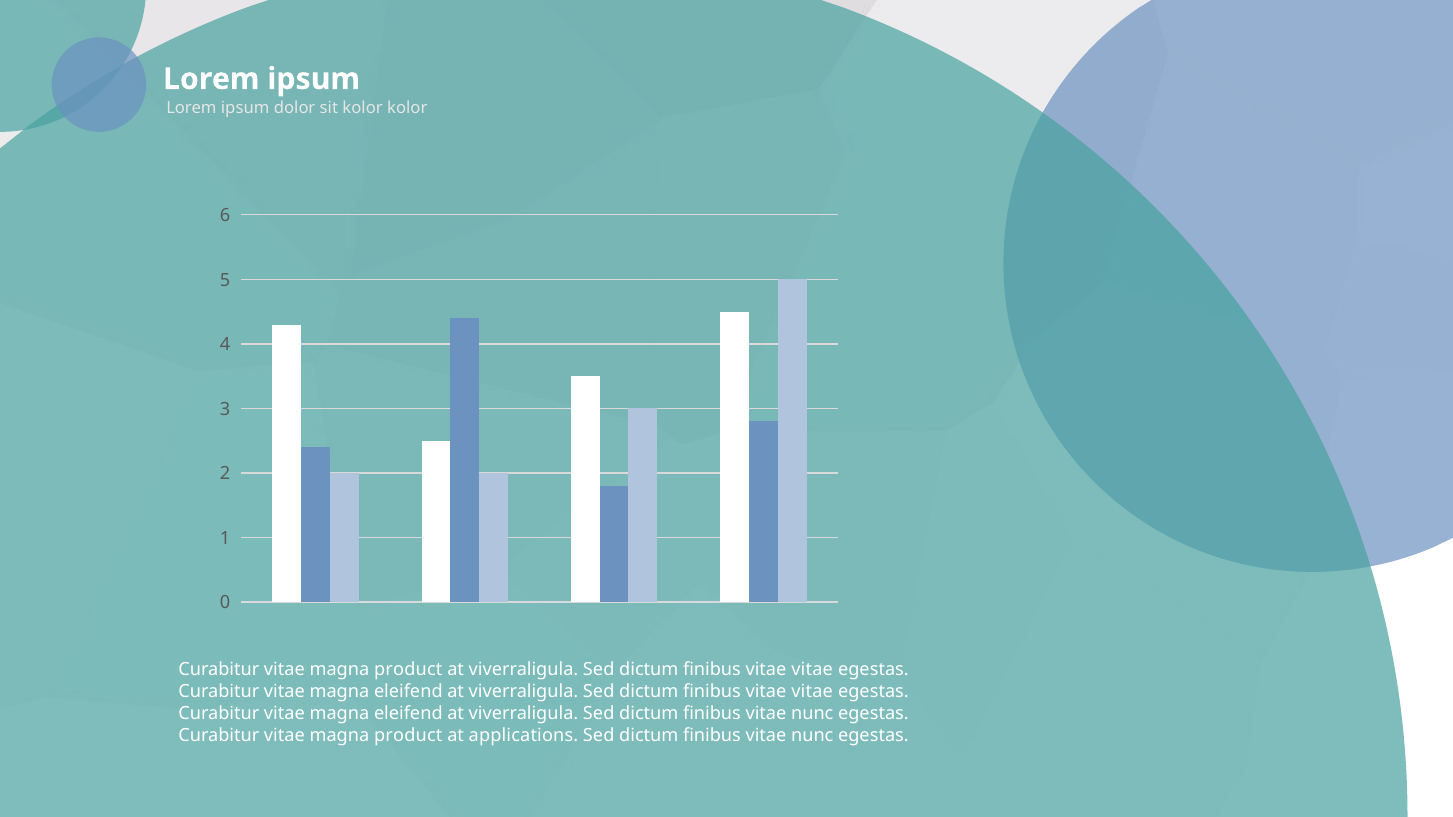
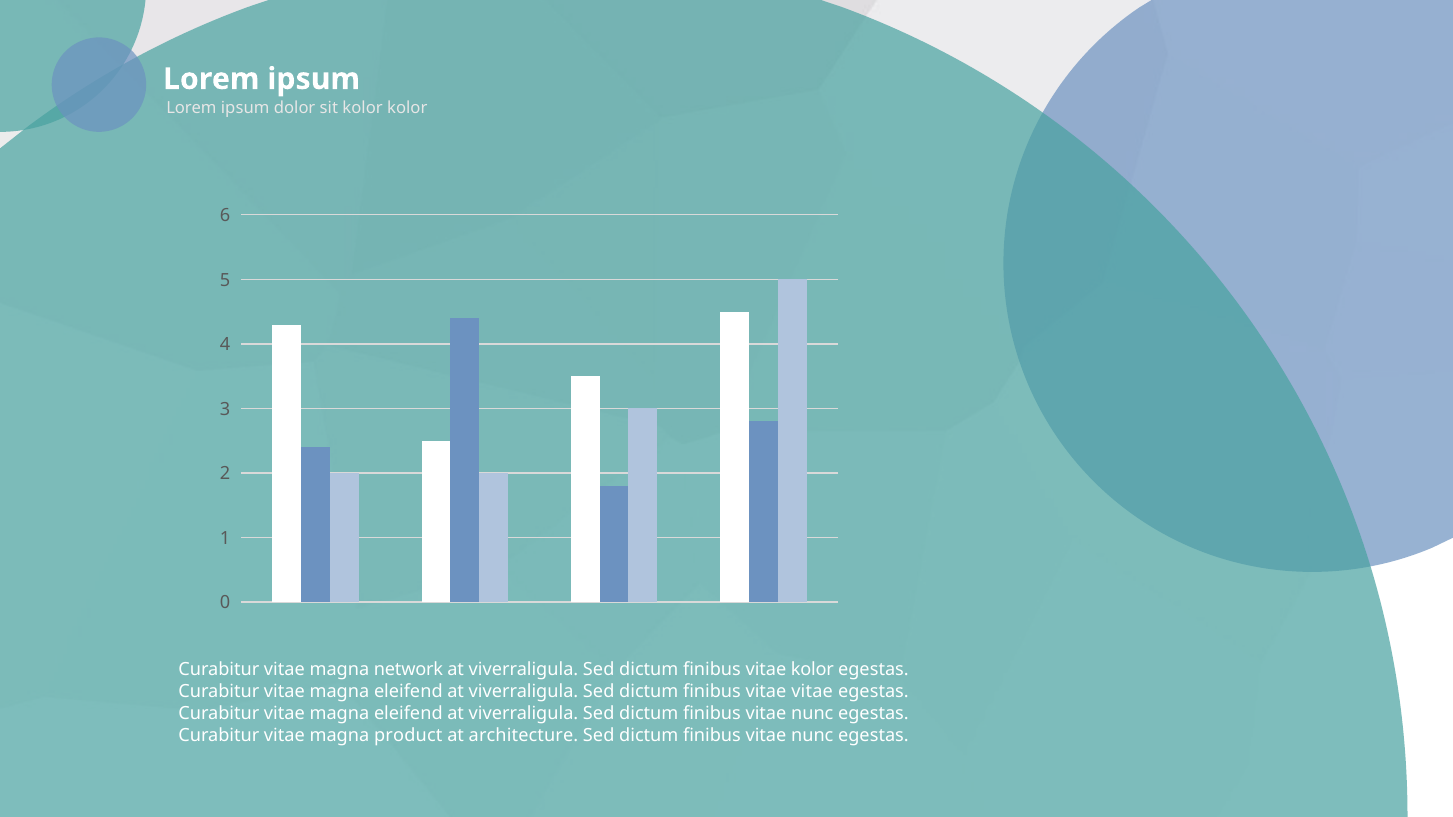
product: product -> network (408, 670)
vitae: vitae -> kolor (812, 670)
applications: applications -> architecture (523, 736)
